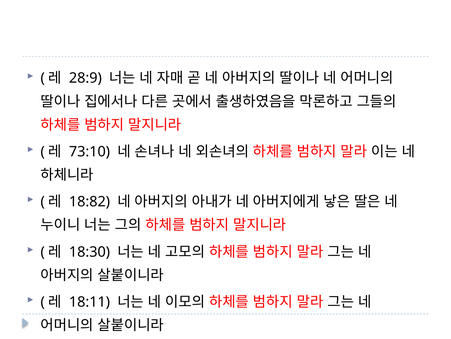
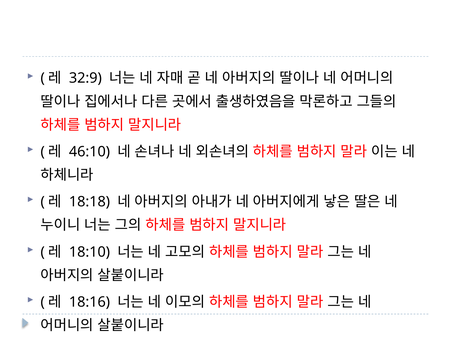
28:9: 28:9 -> 32:9 (85, 78)
73:10: 73:10 -> 46:10 (90, 151)
18:82: 18:82 -> 18:18 (90, 201)
18:30: 18:30 -> 18:10 (90, 251)
18:11: 18:11 -> 18:16 (90, 301)
